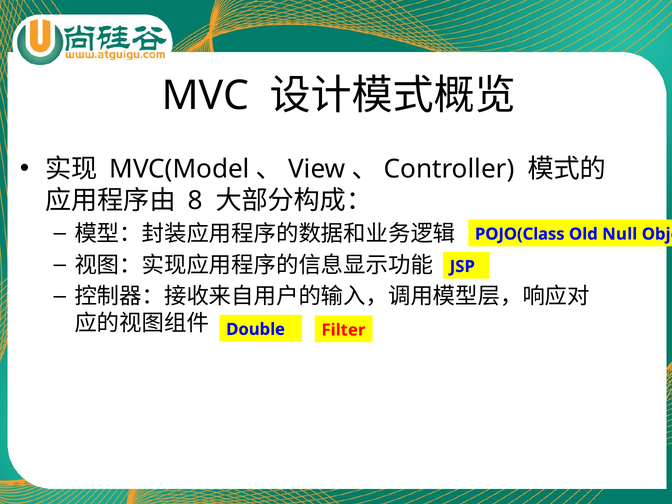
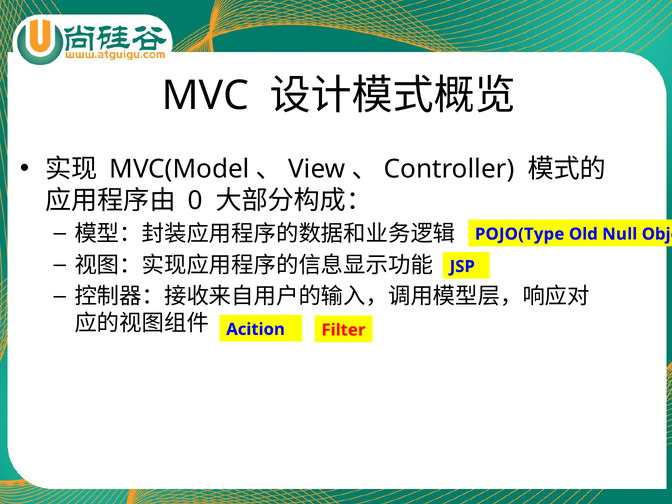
8: 8 -> 0 (195, 200)
POJO(Class: POJO(Class -> POJO(Type (520, 234)
Double: Double -> Acition (256, 329)
